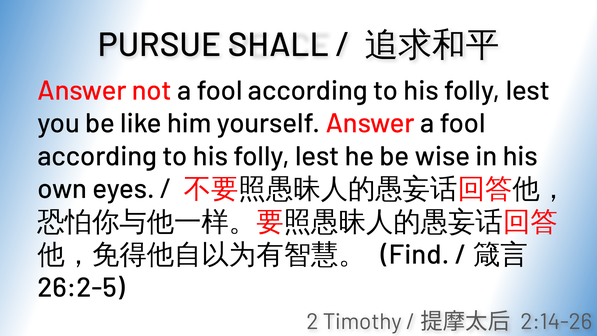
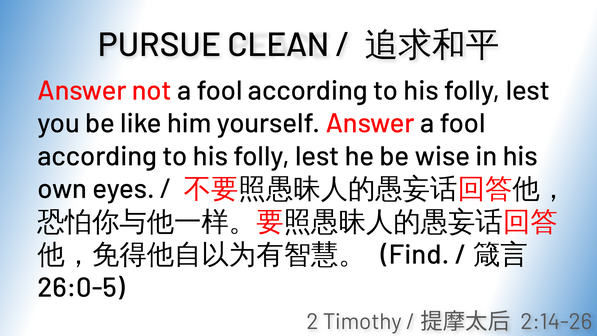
SHALL: SHALL -> CLEAN (279, 45)
26:2-5: 26:2-5 -> 26:0-5 (81, 288)
